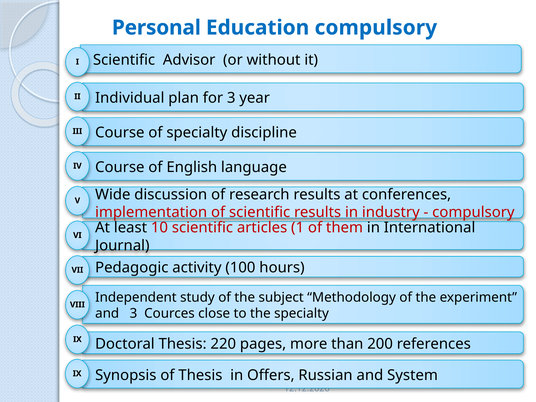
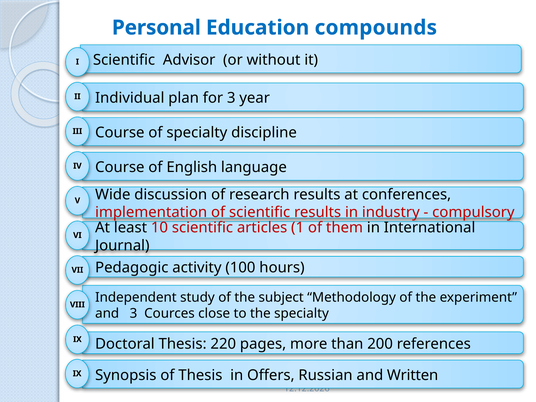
Education compulsory: compulsory -> compounds (376, 28)
System: System -> Written (413, 375)
